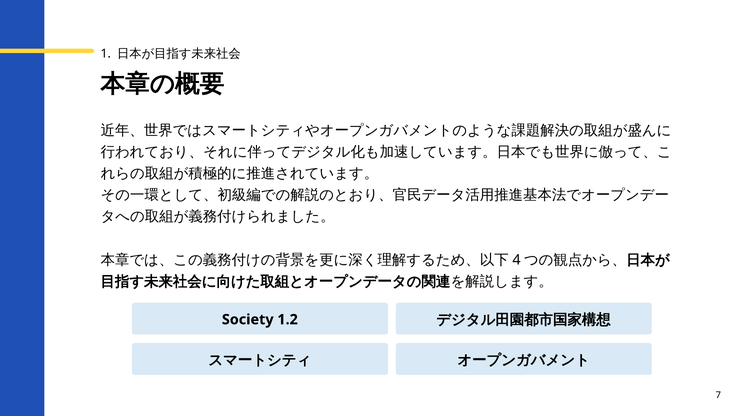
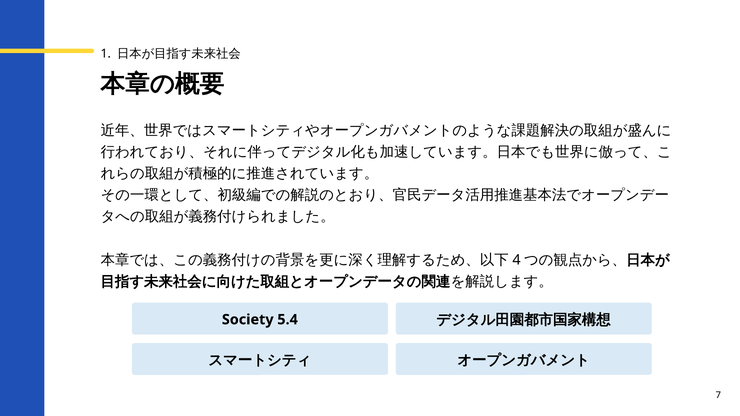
1.2: 1.2 -> 5.4 (288, 320)
